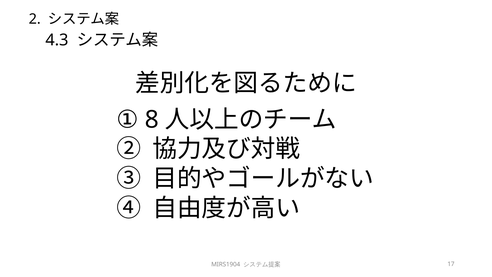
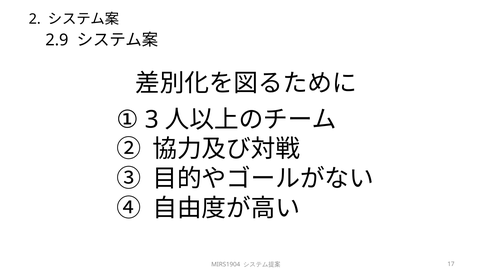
4.3: 4.3 -> 2.9 (57, 40)
8: 8 -> 3 (152, 120)
